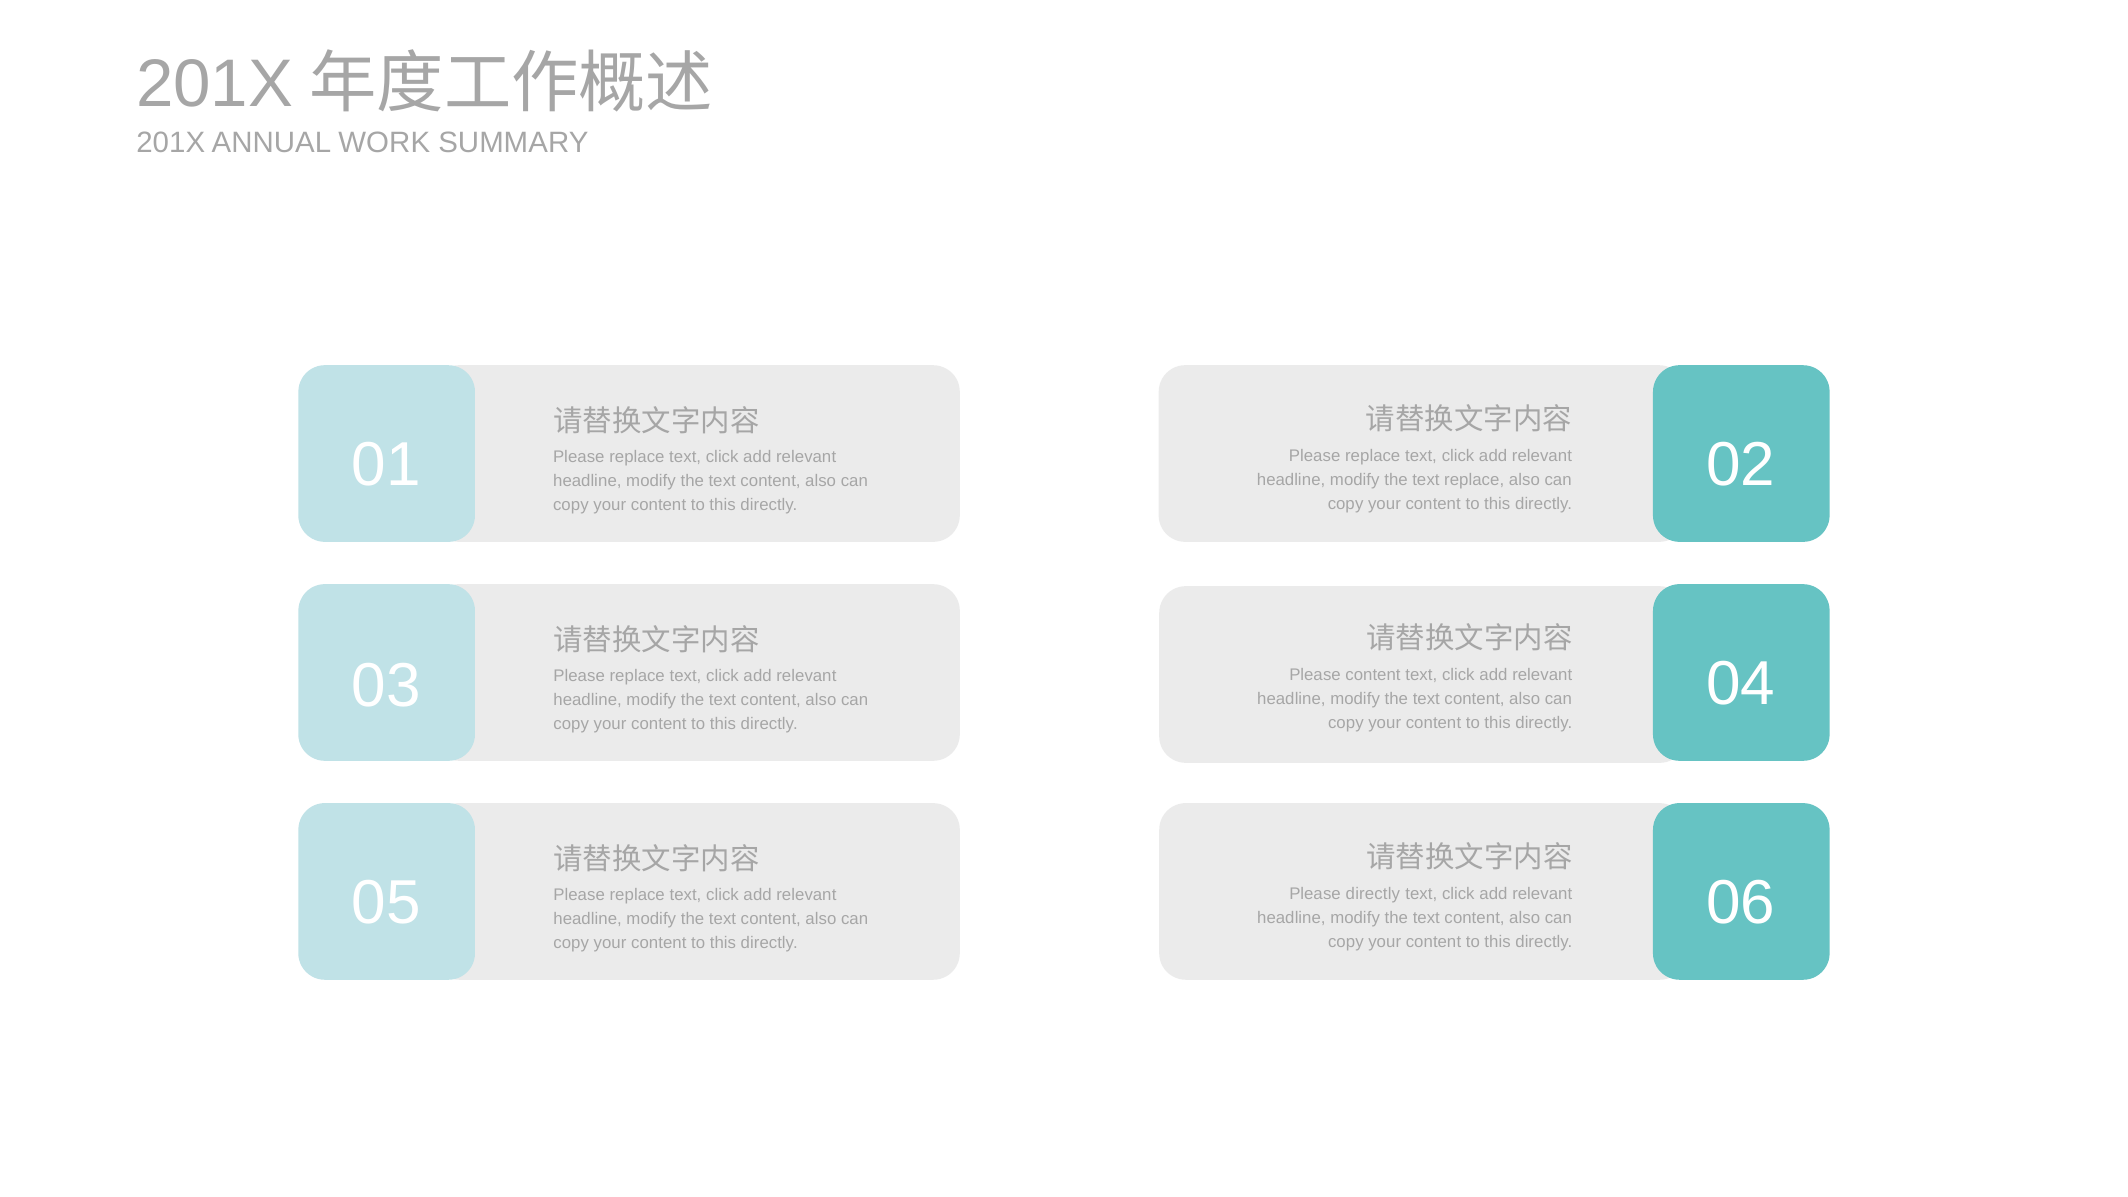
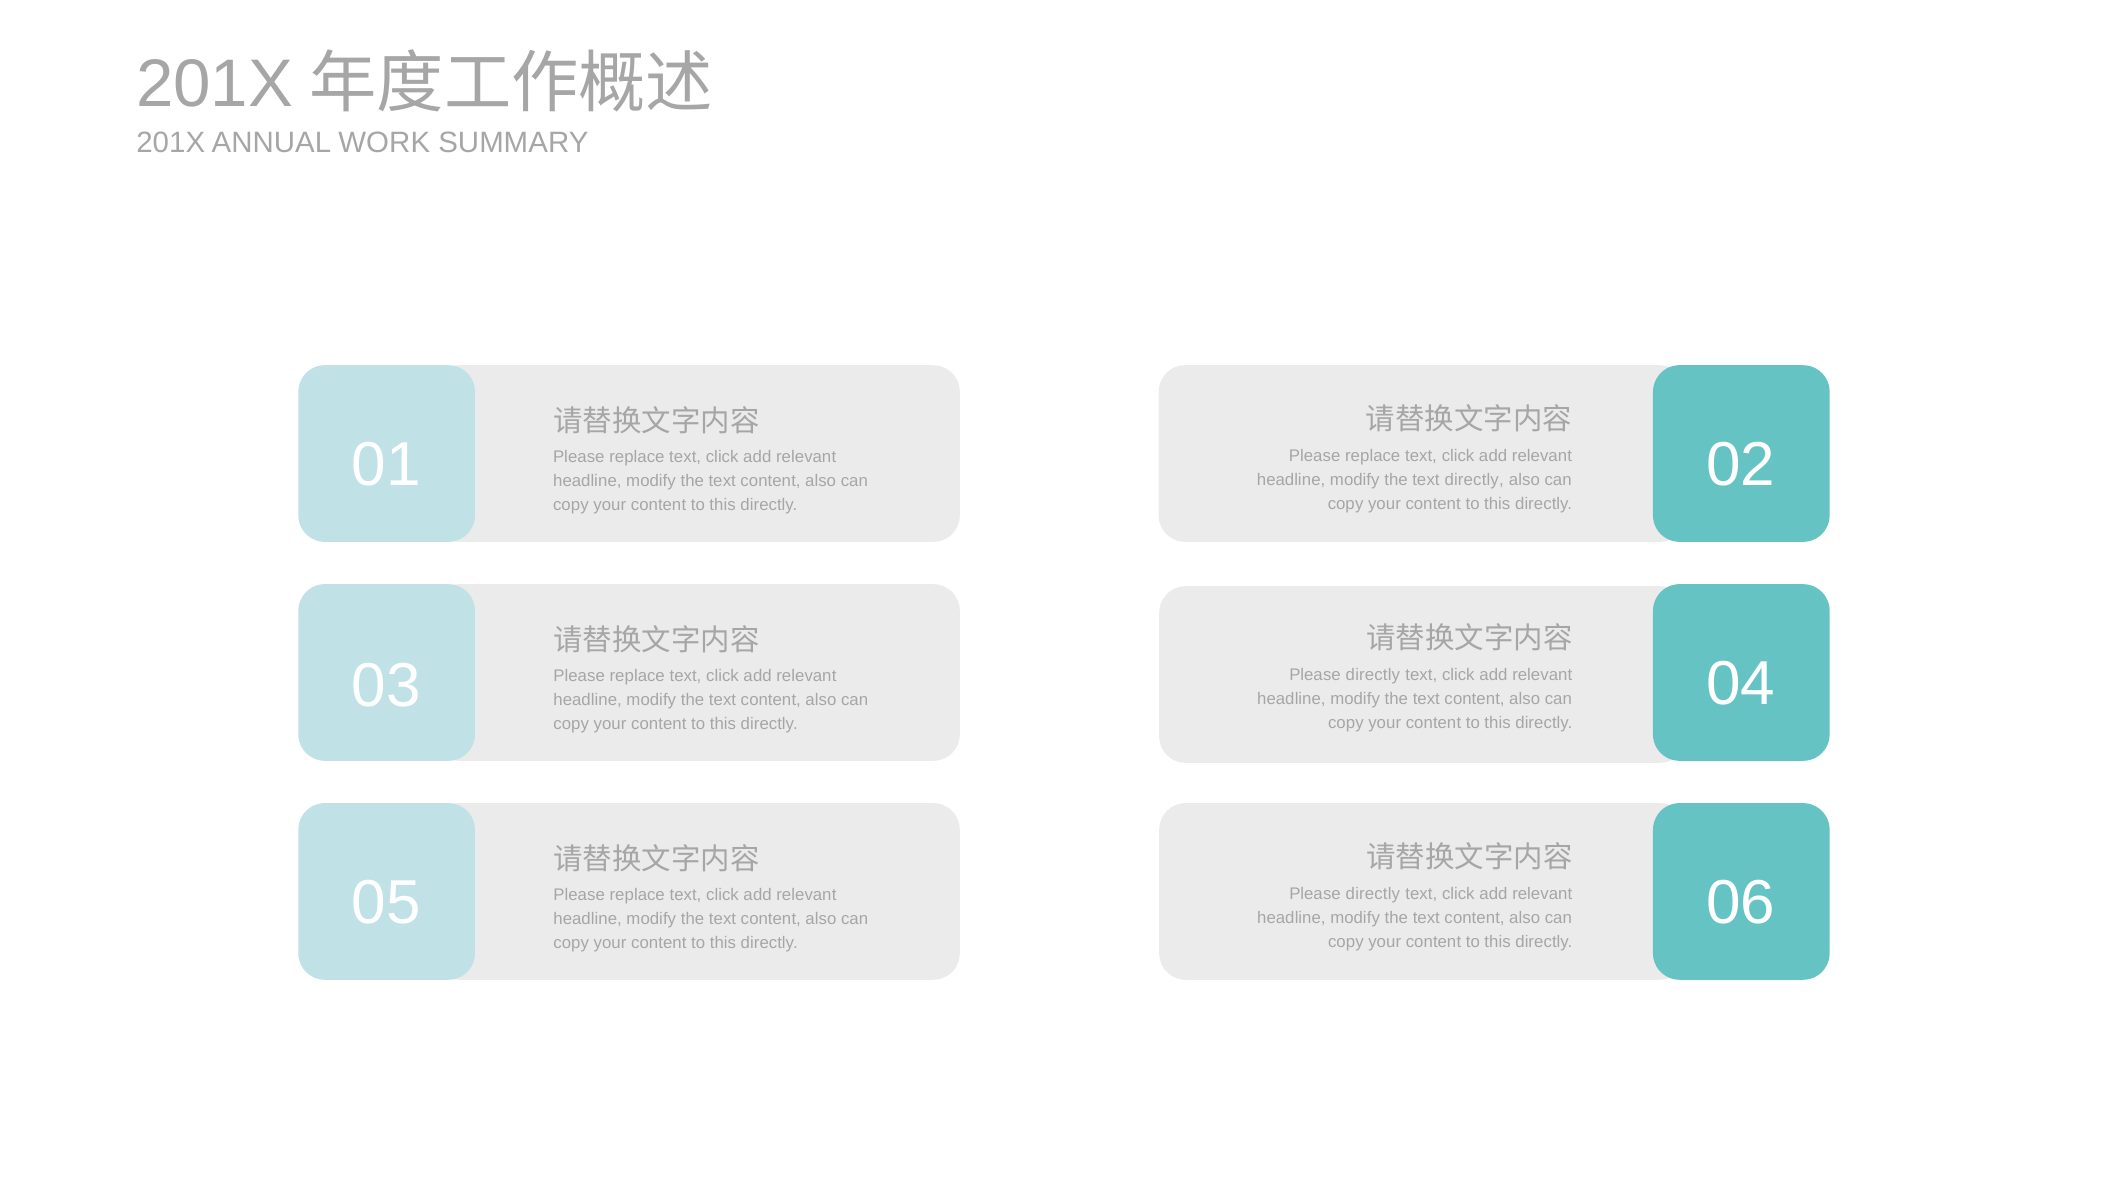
text replace: replace -> directly (1474, 480)
content: content -> directly (1373, 675)
